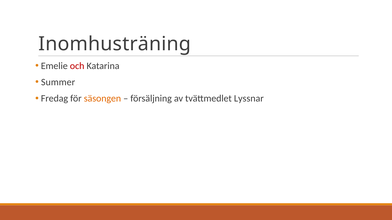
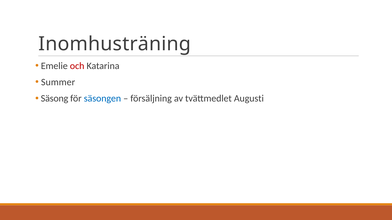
Fredag: Fredag -> Säsong (55, 99)
säsongen colour: orange -> blue (102, 99)
Lyssnar: Lyssnar -> Augusti (249, 99)
